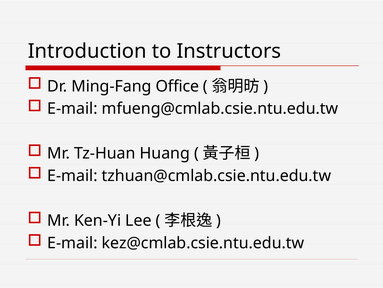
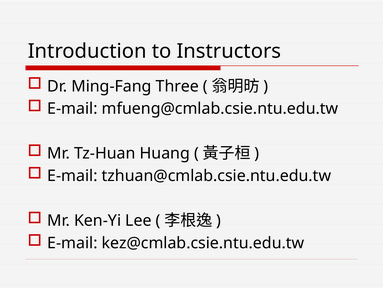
Office: Office -> Three (177, 86)
